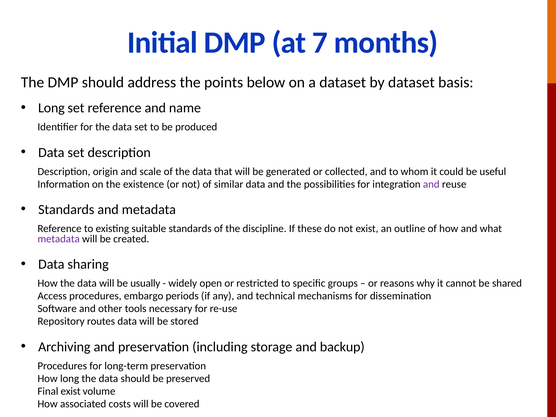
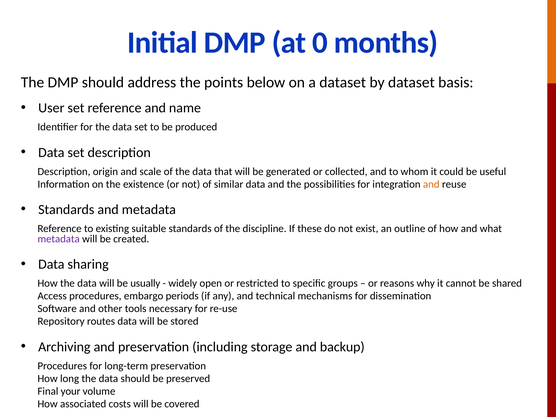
7: 7 -> 0 (320, 43)
Long: Long -> User (51, 108)
and colour: purple -> orange (431, 184)
Final exist: exist -> your (71, 391)
